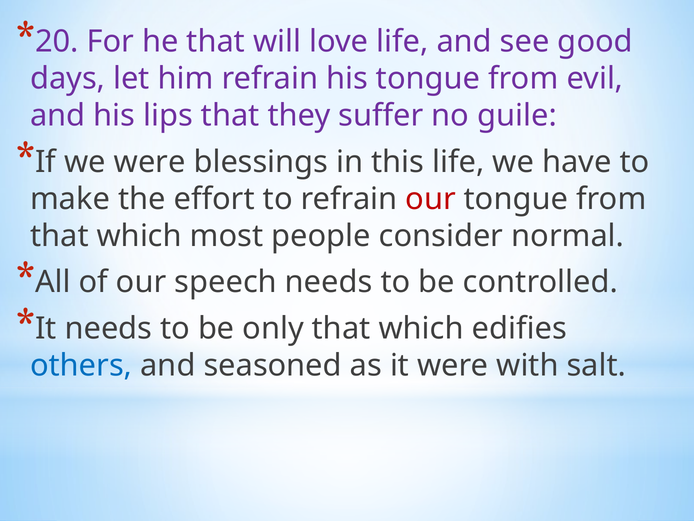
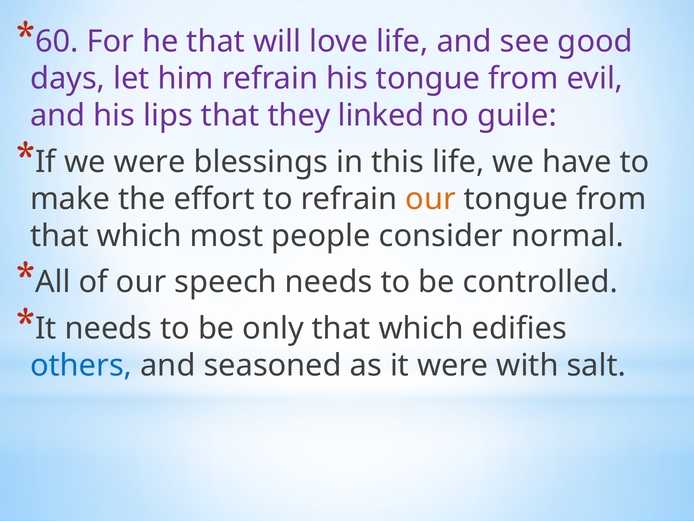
20: 20 -> 60 (57, 42)
suffer: suffer -> linked (381, 116)
our colour: red -> orange (431, 199)
